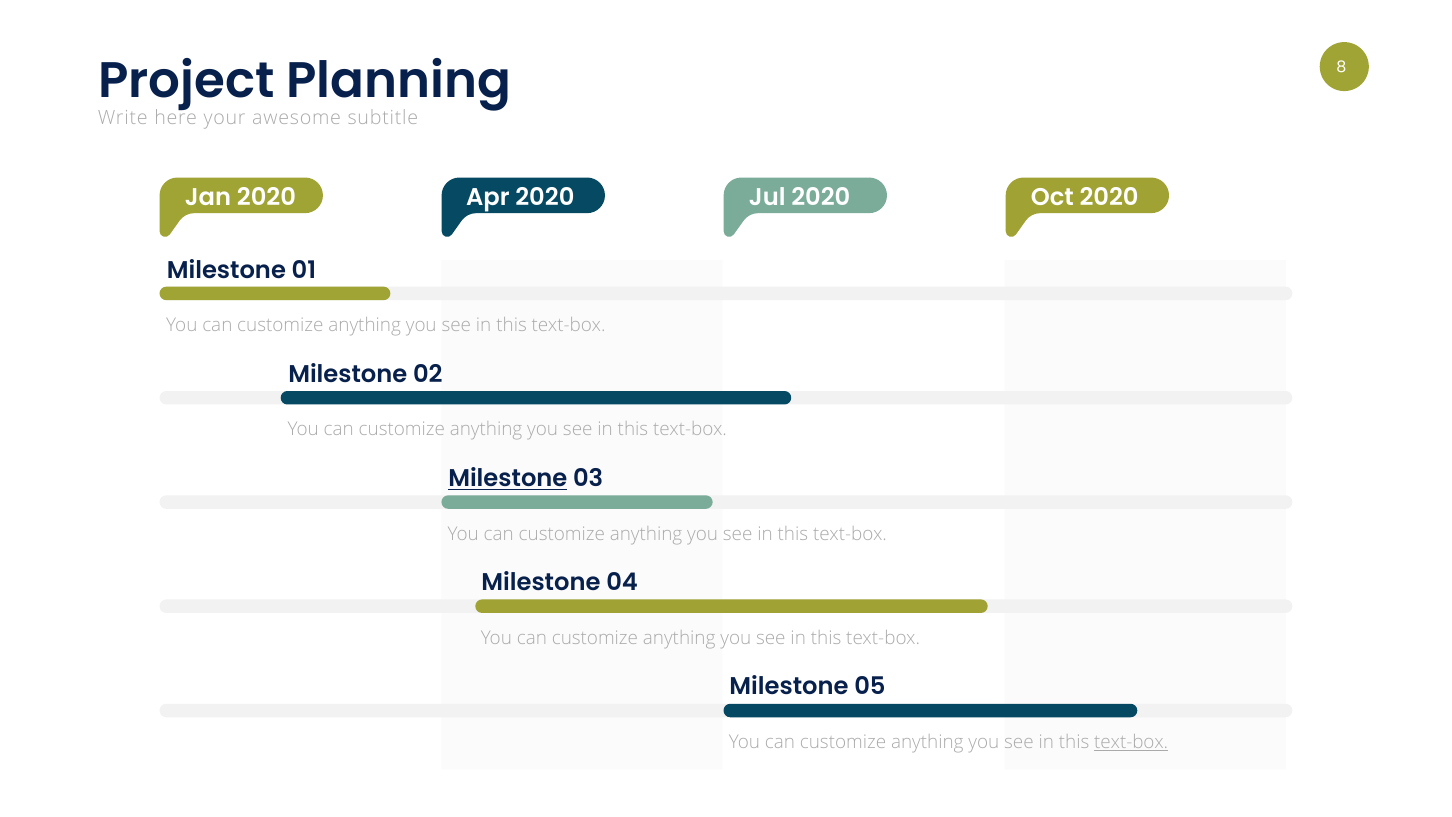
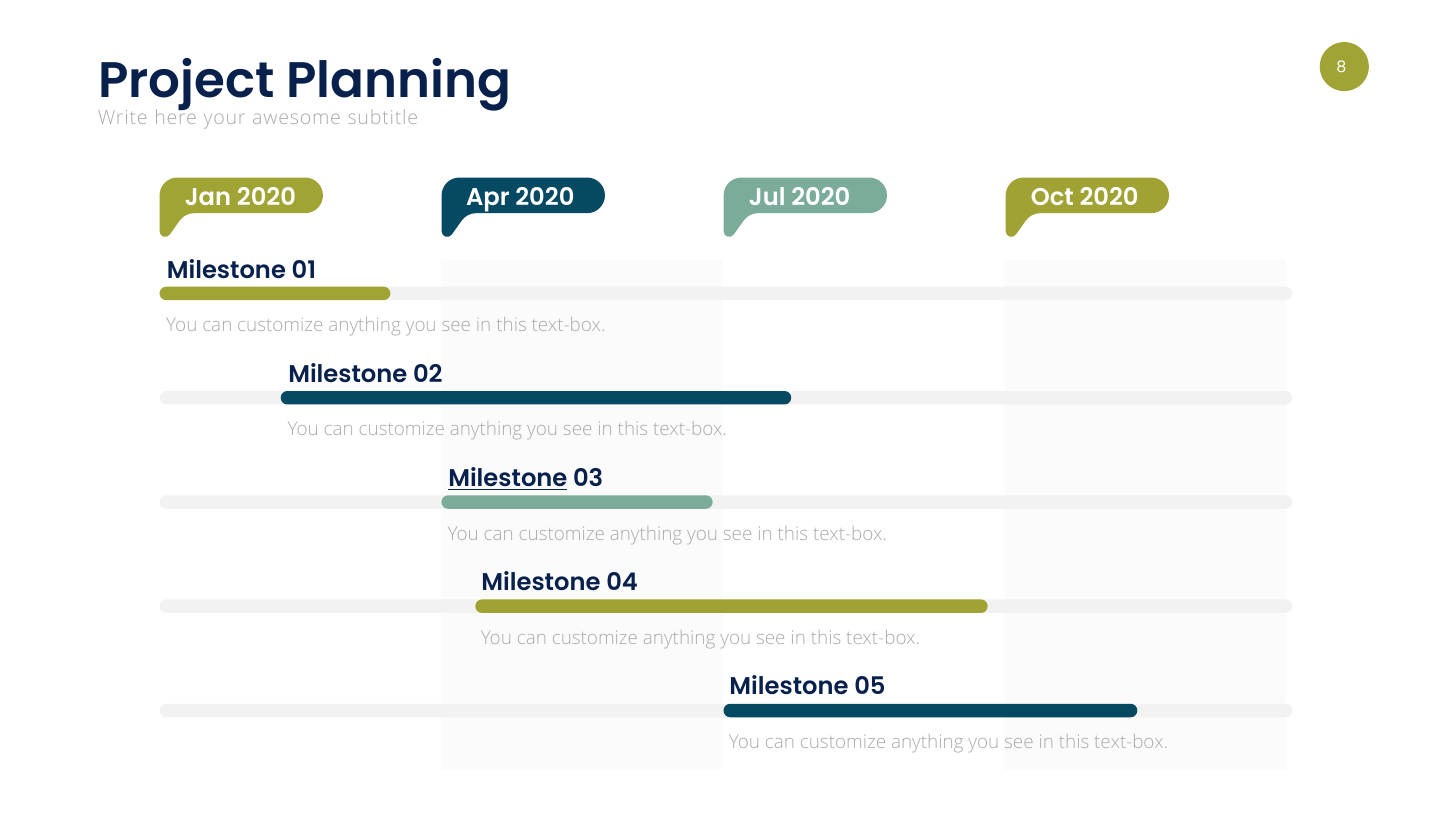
text-box underline: present -> none (1131, 742)
